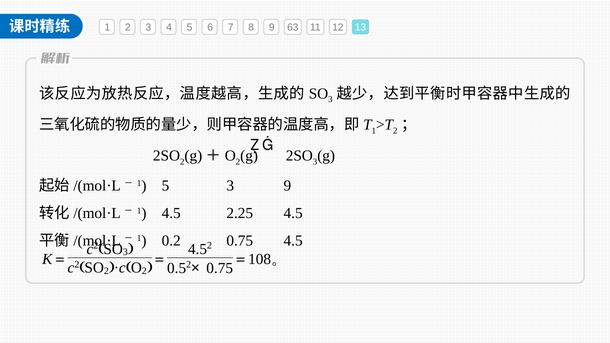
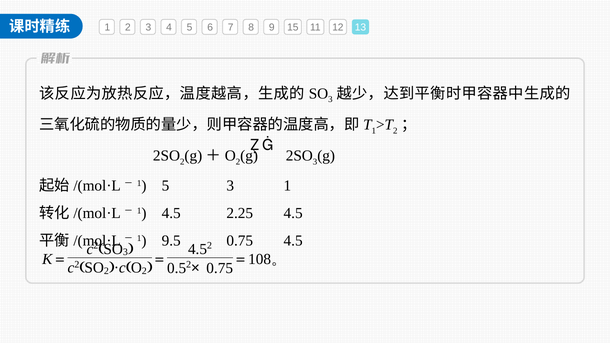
63: 63 -> 15 (293, 28)
3 9: 9 -> 1 (287, 186)
0.2: 0.2 -> 9.5 (171, 241)
